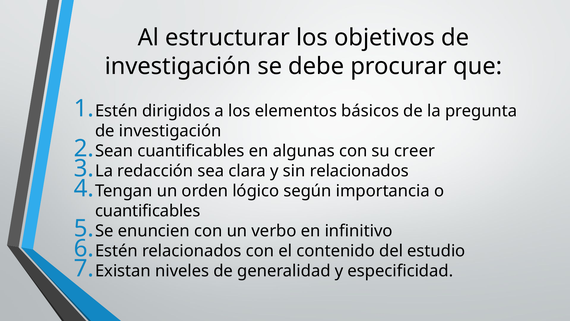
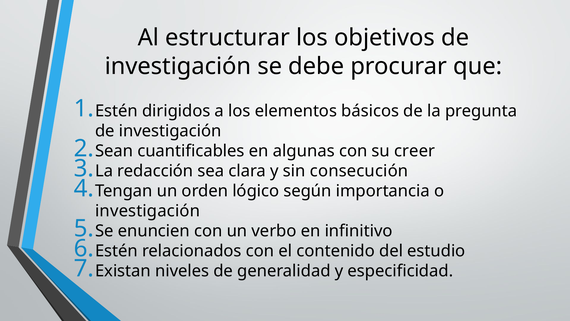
sin relacionados: relacionados -> consecución (359, 171)
cuantificables: cuantificables -> investigación (148, 211)
